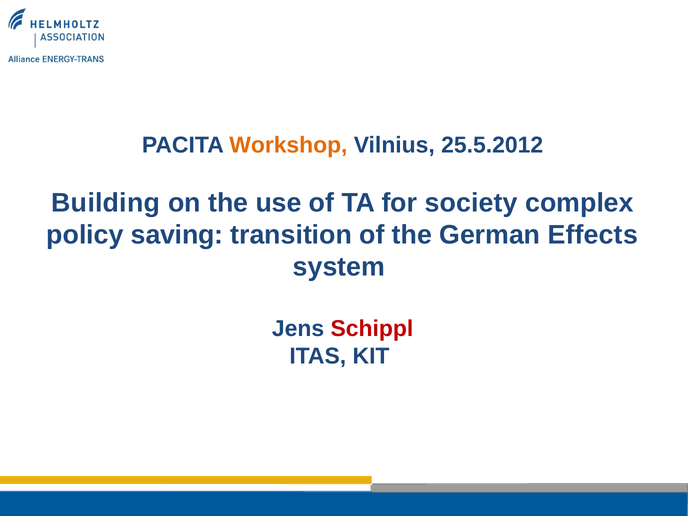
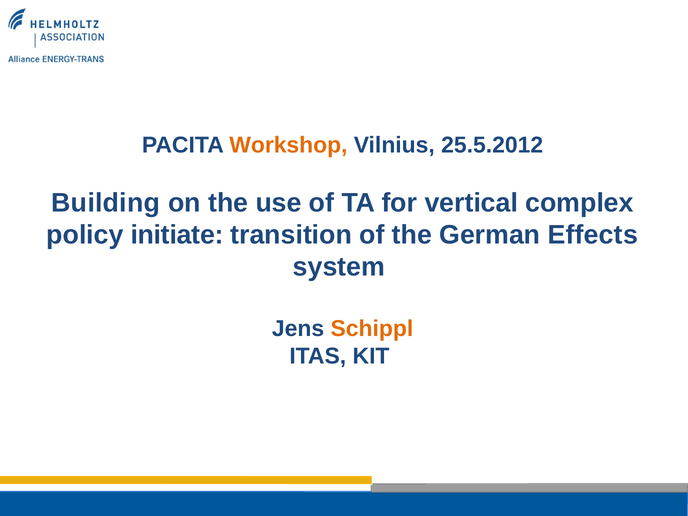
society: society -> vertical (471, 203)
saving: saving -> initiate (177, 235)
Schippl colour: red -> orange (372, 329)
